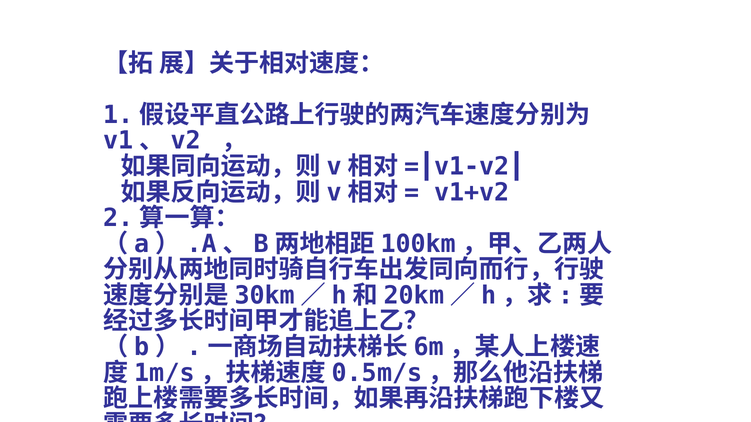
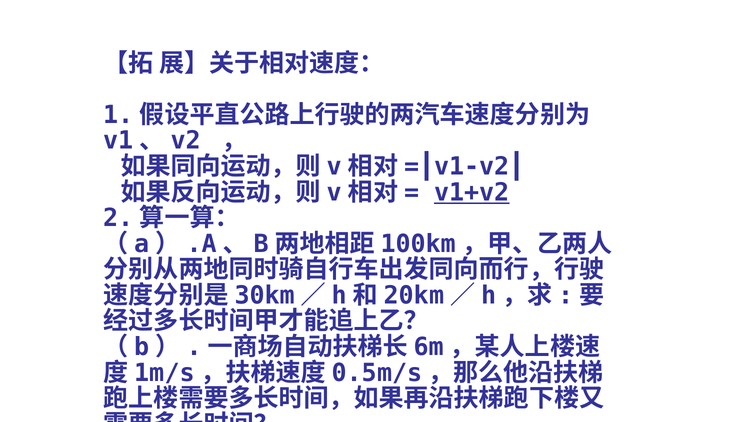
v1+v2 underline: none -> present (472, 192)
